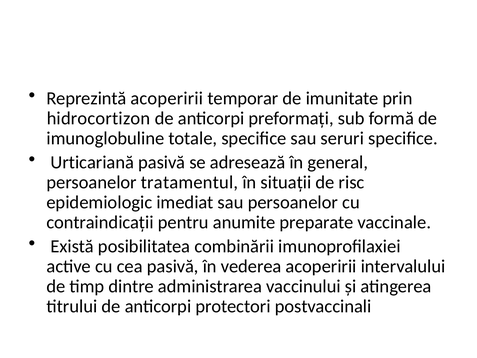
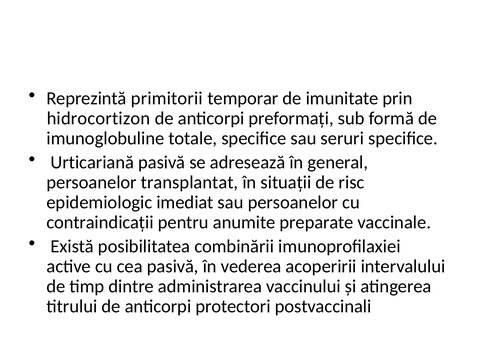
Reprezintă acoperirii: acoperirii -> primitorii (167, 98)
tratamentul: tratamentul -> transplantat (190, 182)
